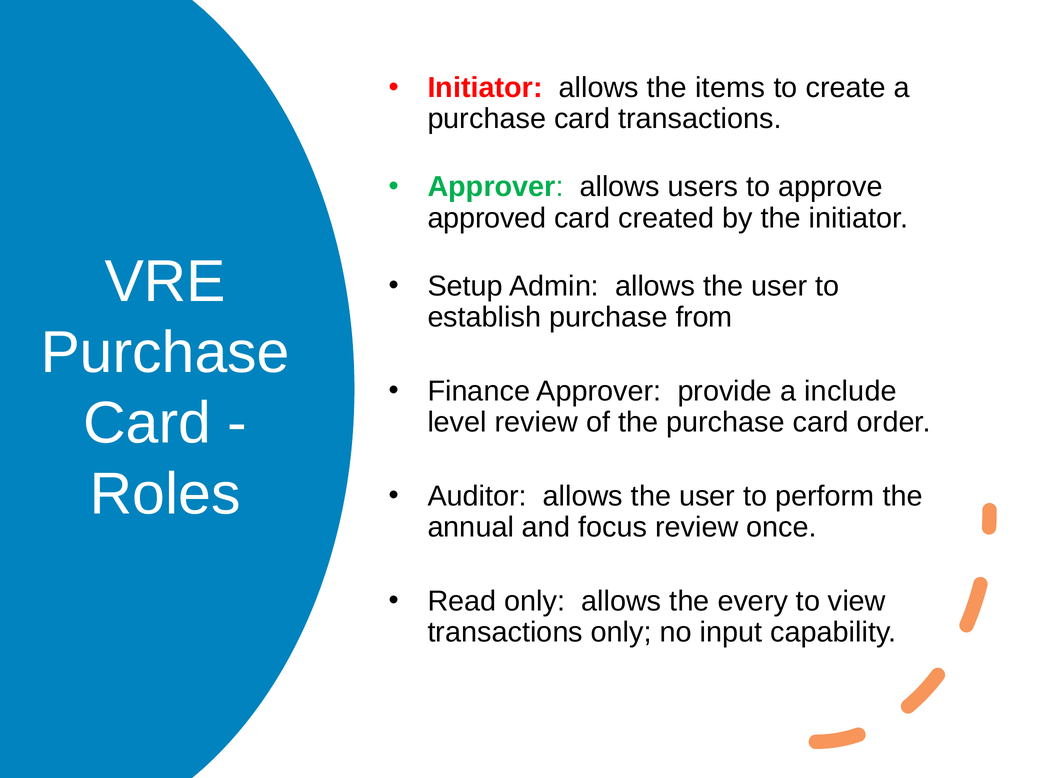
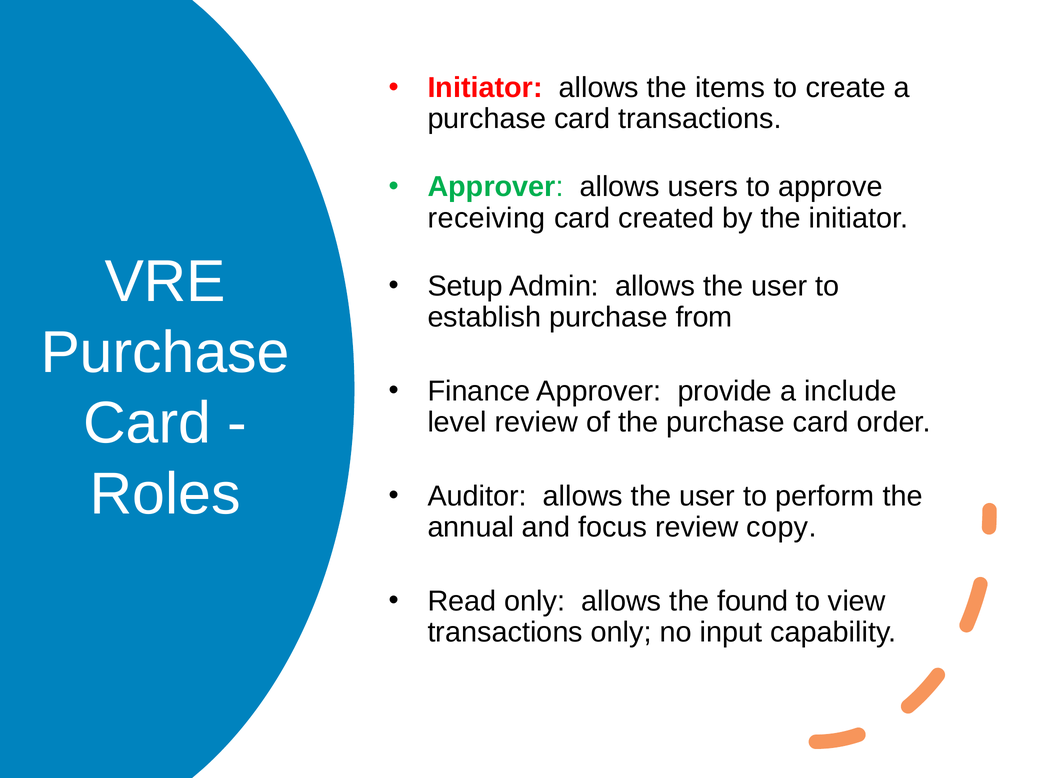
approved: approved -> receiving (487, 218)
once: once -> copy (781, 527)
every: every -> found (753, 601)
